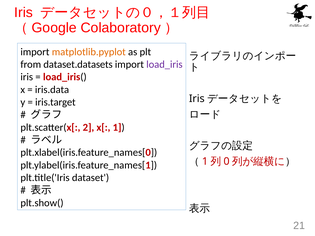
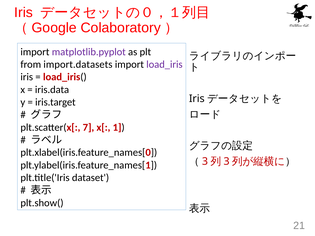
matplotlib.pyplot colour: orange -> purple (89, 52)
dataset.datasets: dataset.datasets -> import.datasets (78, 64)
2: 2 -> 7 (88, 127)
1: 1 -> 3 (205, 162)
0: 0 -> 3 (227, 162)
